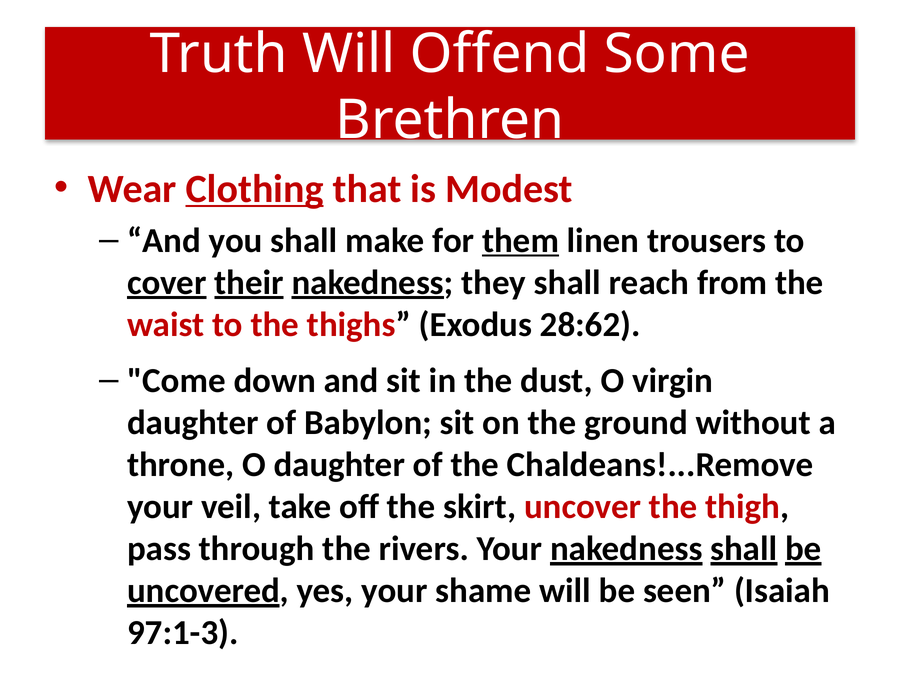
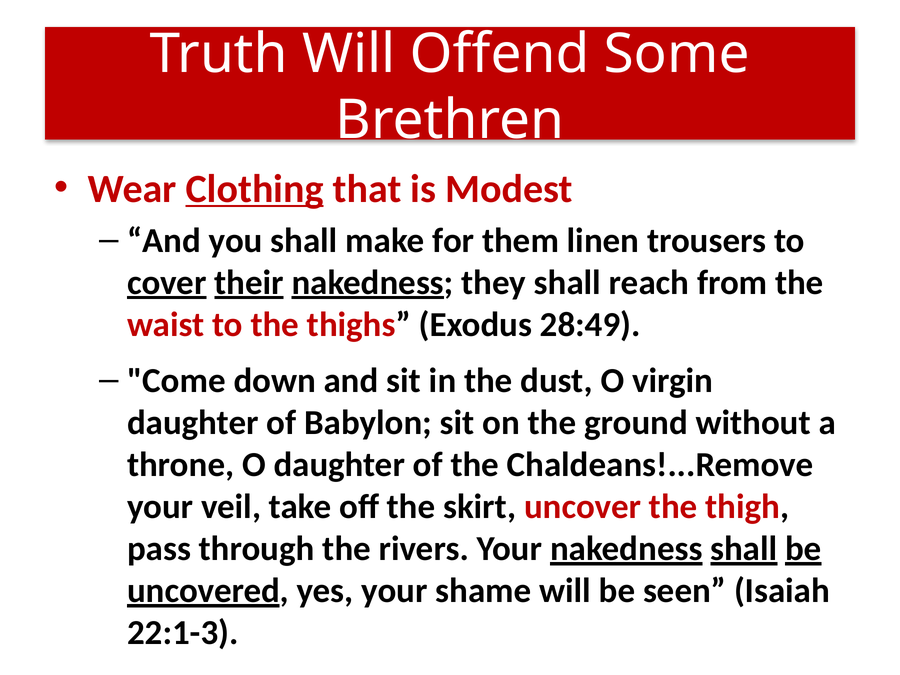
them underline: present -> none (521, 240)
28:62: 28:62 -> 28:49 (590, 325)
97:1-3: 97:1-3 -> 22:1-3 (183, 633)
